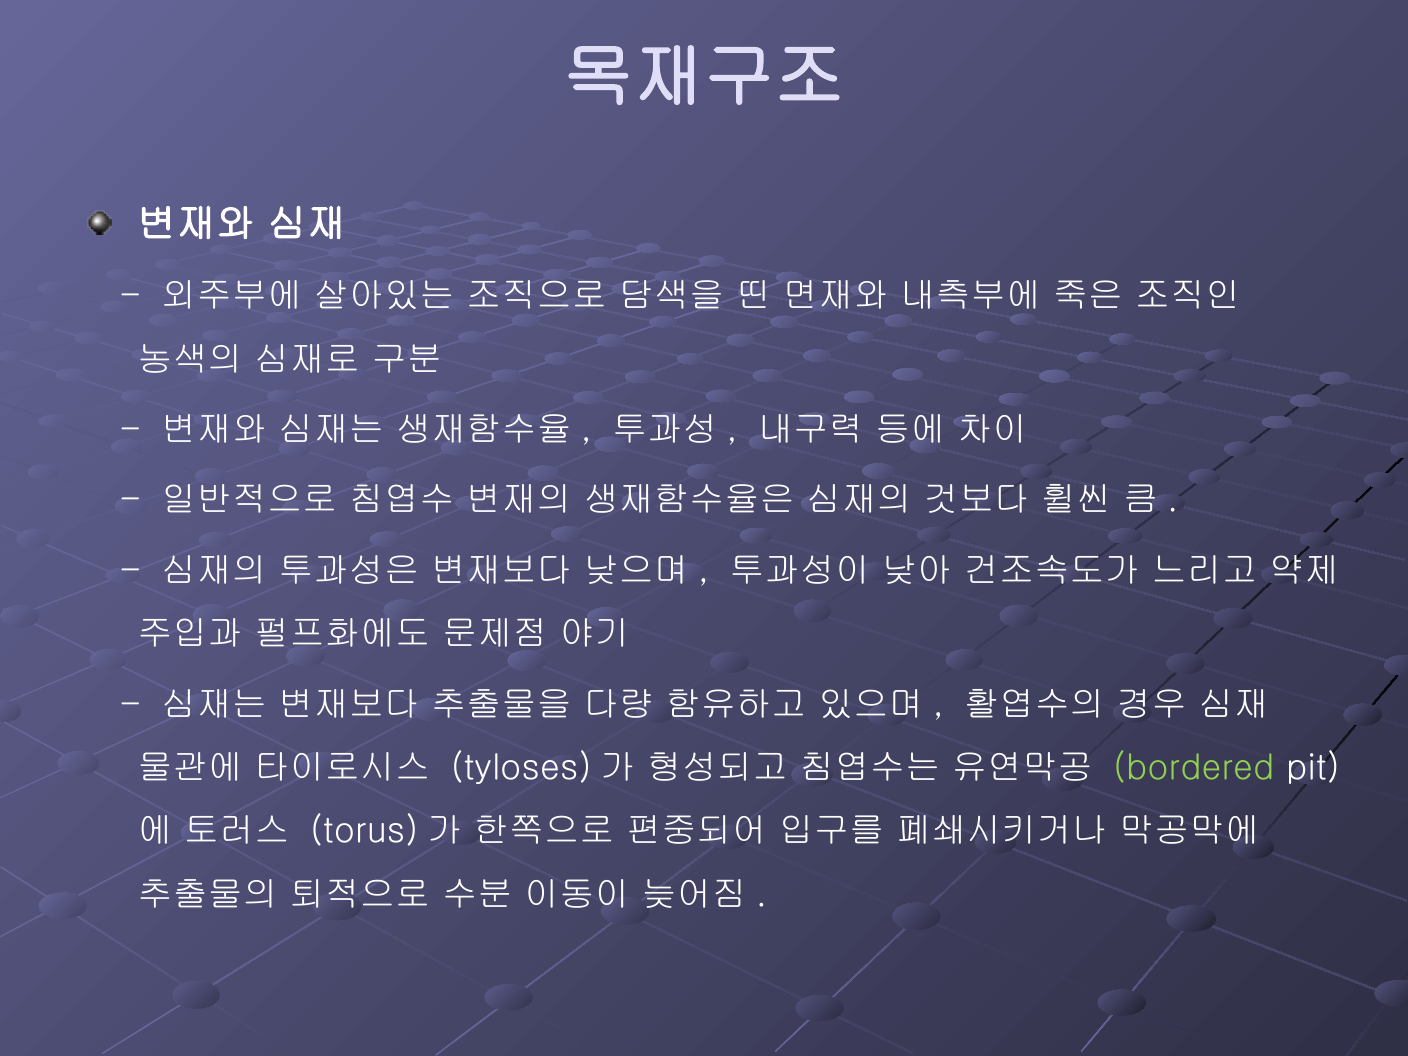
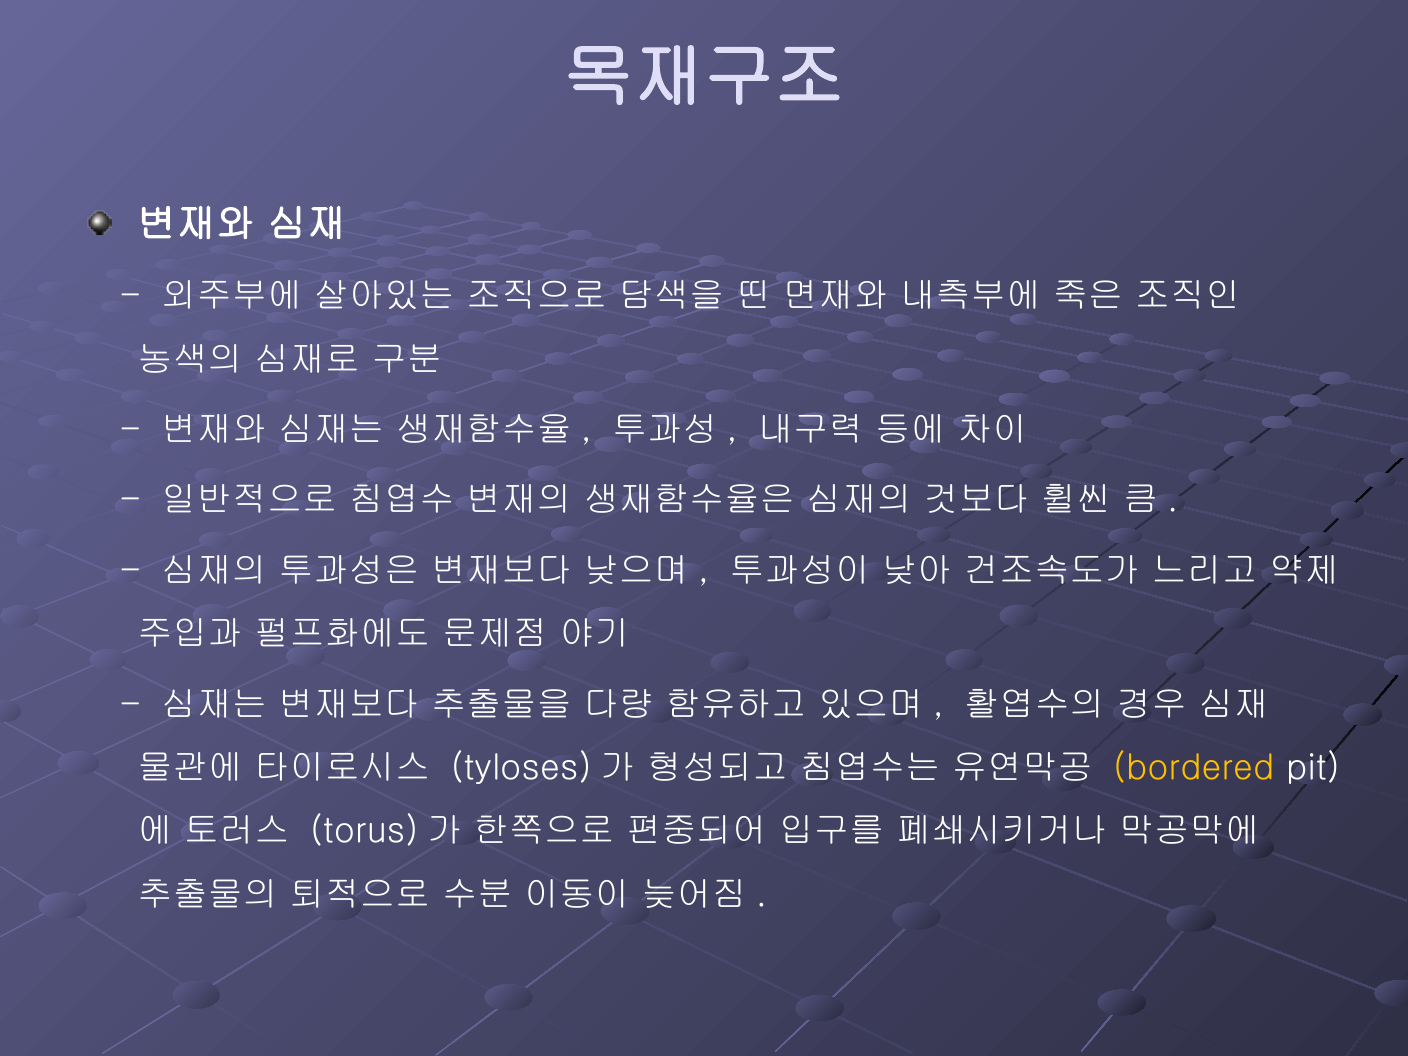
bordered colour: light green -> yellow (1194, 768)
